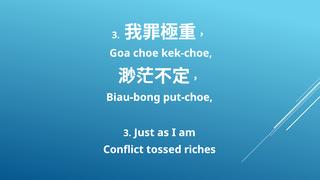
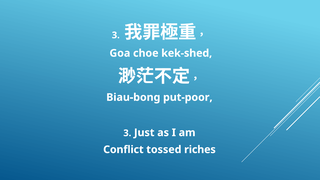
kek-choe: kek-choe -> kek-shed (187, 53)
put-choe: put-choe -> put-poor (188, 97)
